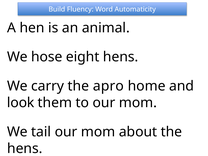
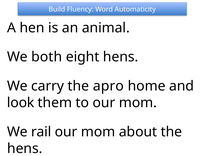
hose: hose -> both (47, 57)
tail: tail -> rail (41, 132)
